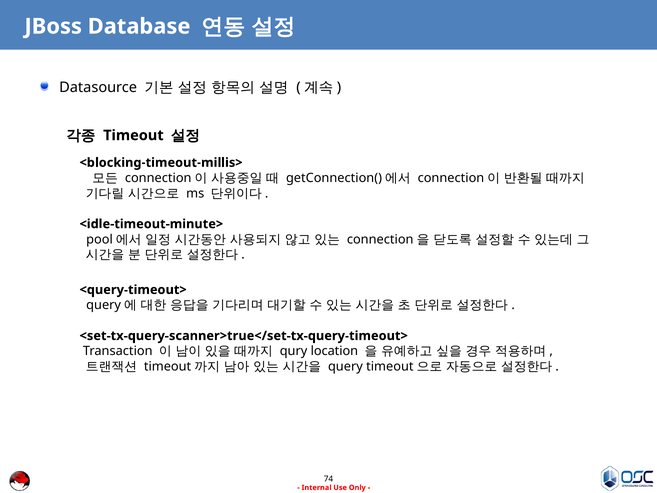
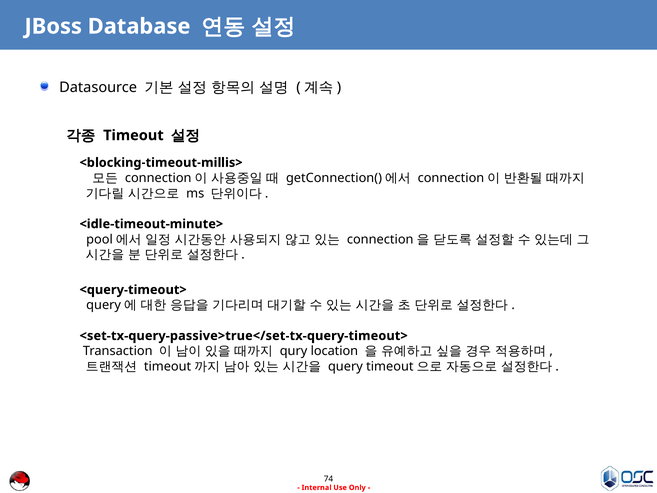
<set-tx-query-scanner>true</set-tx-query-timeout>: <set-tx-query-scanner>true</set-tx-query-timeout> -> <set-tx-query-passive>true</set-tx-query-timeout> (244, 336)
